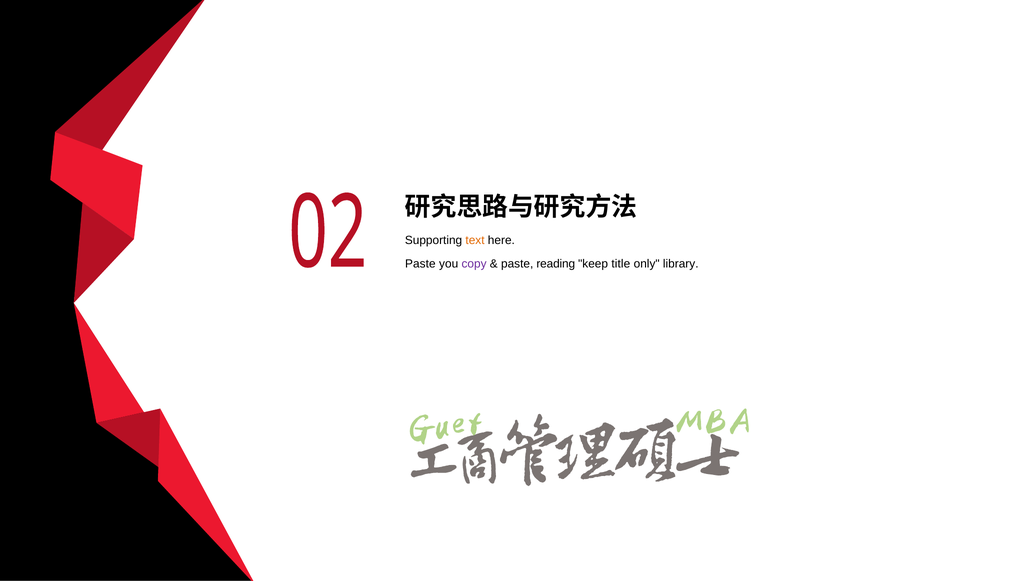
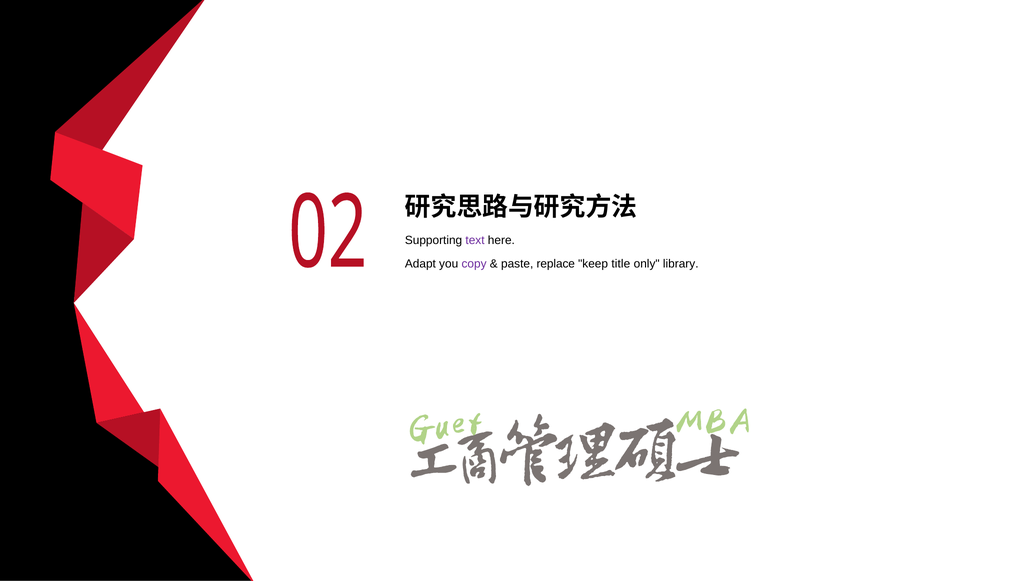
text colour: orange -> purple (475, 240)
Paste: Paste -> Adapt (420, 264)
reading: reading -> replace (556, 264)
